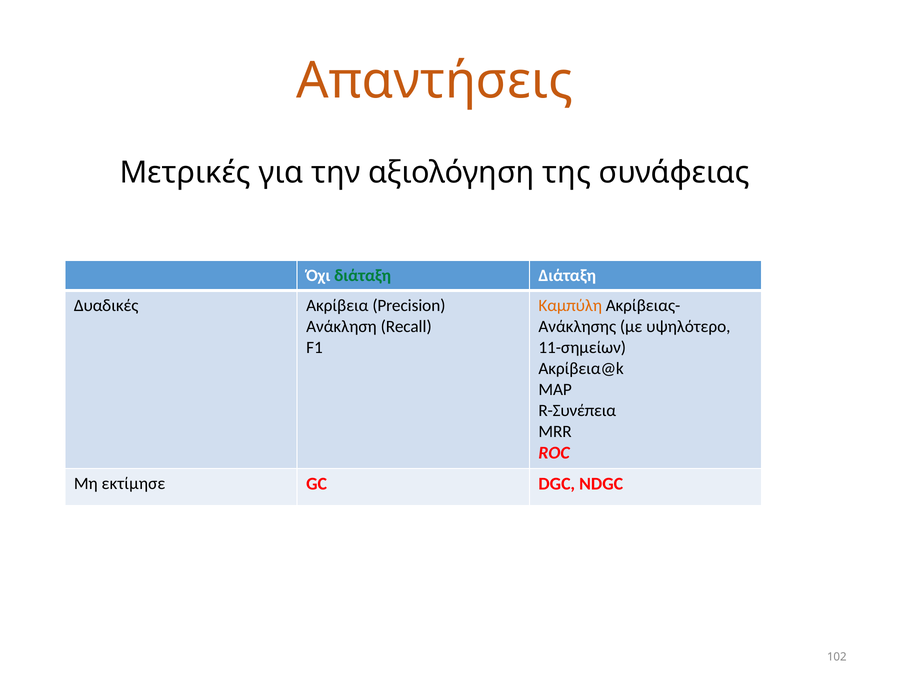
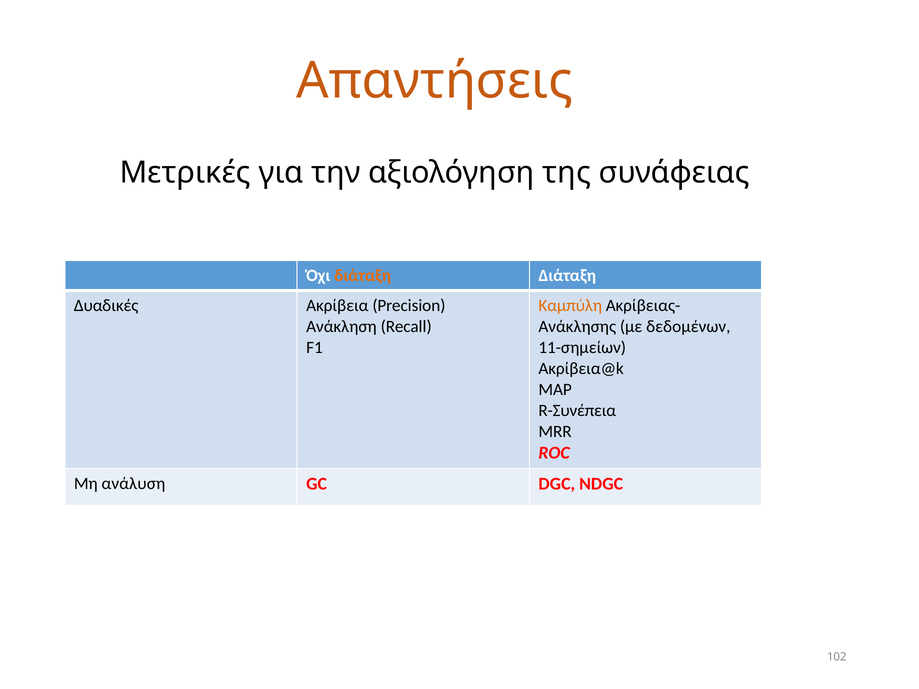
διάταξη colour: green -> orange (363, 276)
υψηλότερο: υψηλότερο -> δεδομένων (688, 327)
εκτίμησε: εκτίμησε -> ανάλυση (133, 484)
